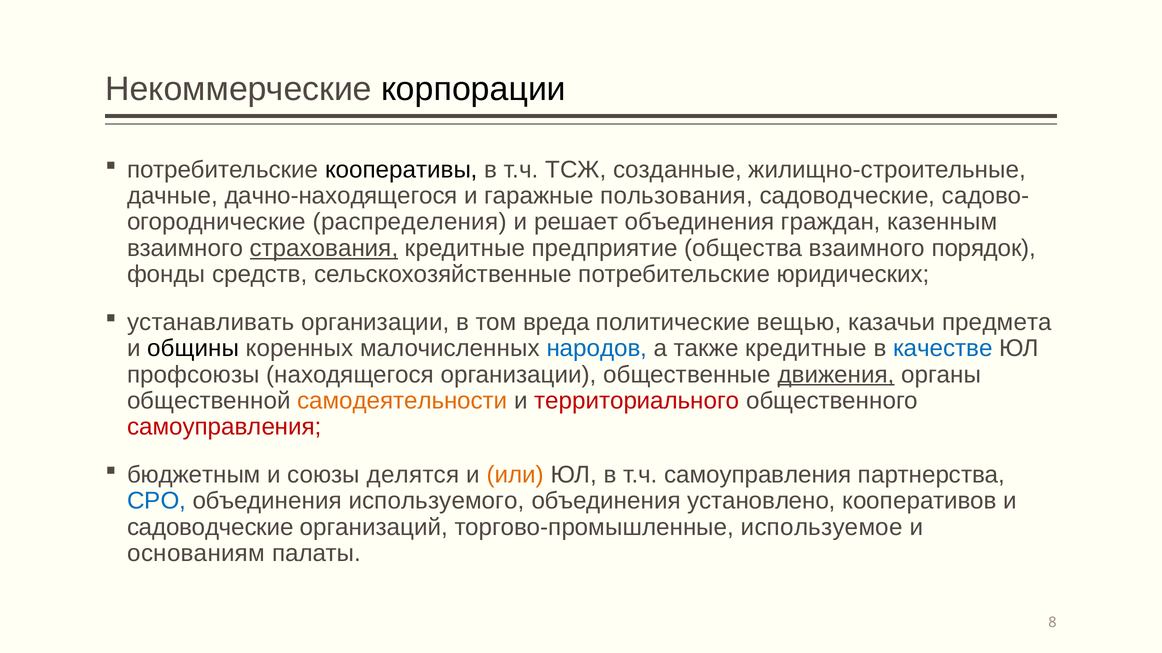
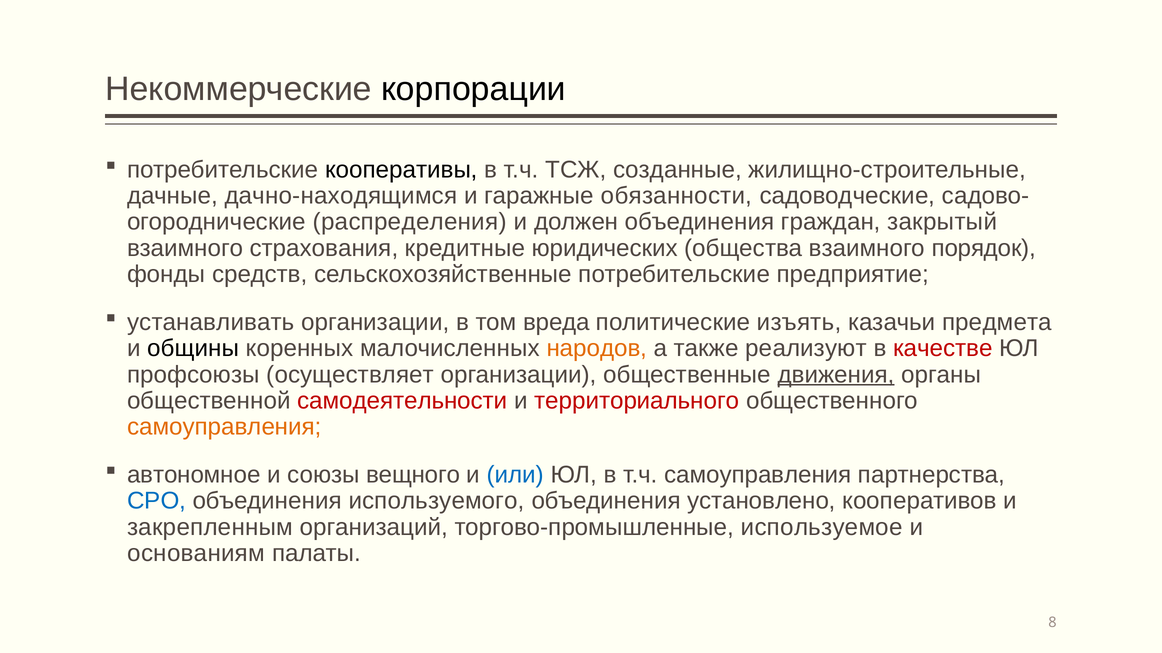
дачно-находящегося: дачно-находящегося -> дачно-находящимся (341, 196)
пользования: пользования -> обязанности (677, 196)
решает: решает -> должен (576, 222)
казенным: казенным -> закрытый (942, 222)
страхования underline: present -> none (324, 248)
предприятие: предприятие -> юридических (605, 248)
юридических: юридических -> предприятие (853, 275)
вещью: вещью -> изъять (799, 323)
народов colour: blue -> orange (597, 349)
также кредитные: кредитные -> реализуют (806, 349)
качестве colour: blue -> red (943, 349)
находящегося: находящегося -> осуществляет (350, 375)
самодеятельности colour: orange -> red (402, 401)
самоуправления colour: red -> orange (224, 427)
бюджетным: бюджетным -> автономное (194, 475)
делятся: делятся -> вещного (413, 475)
или colour: orange -> blue (515, 475)
садоводческие: садоводческие -> закрепленным (210, 528)
